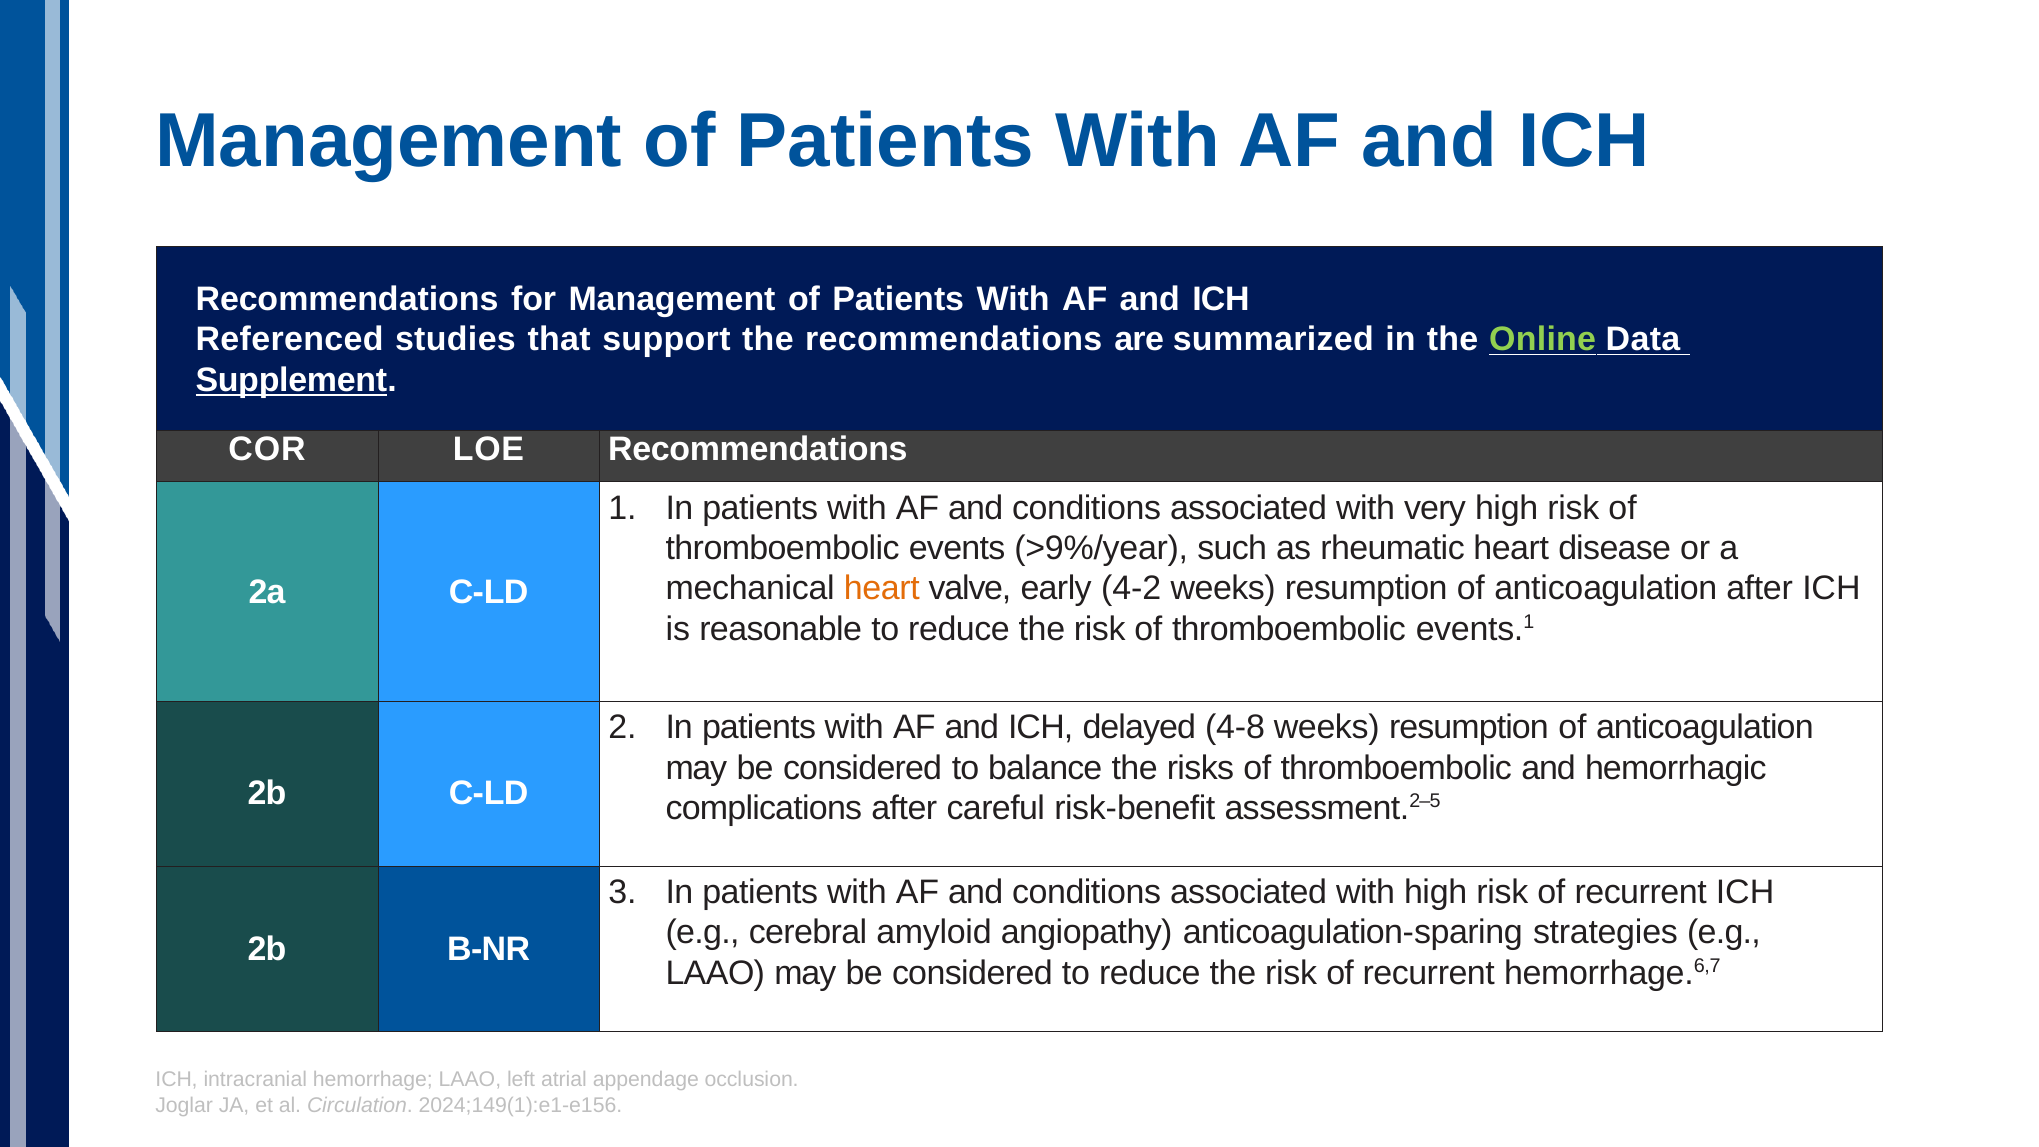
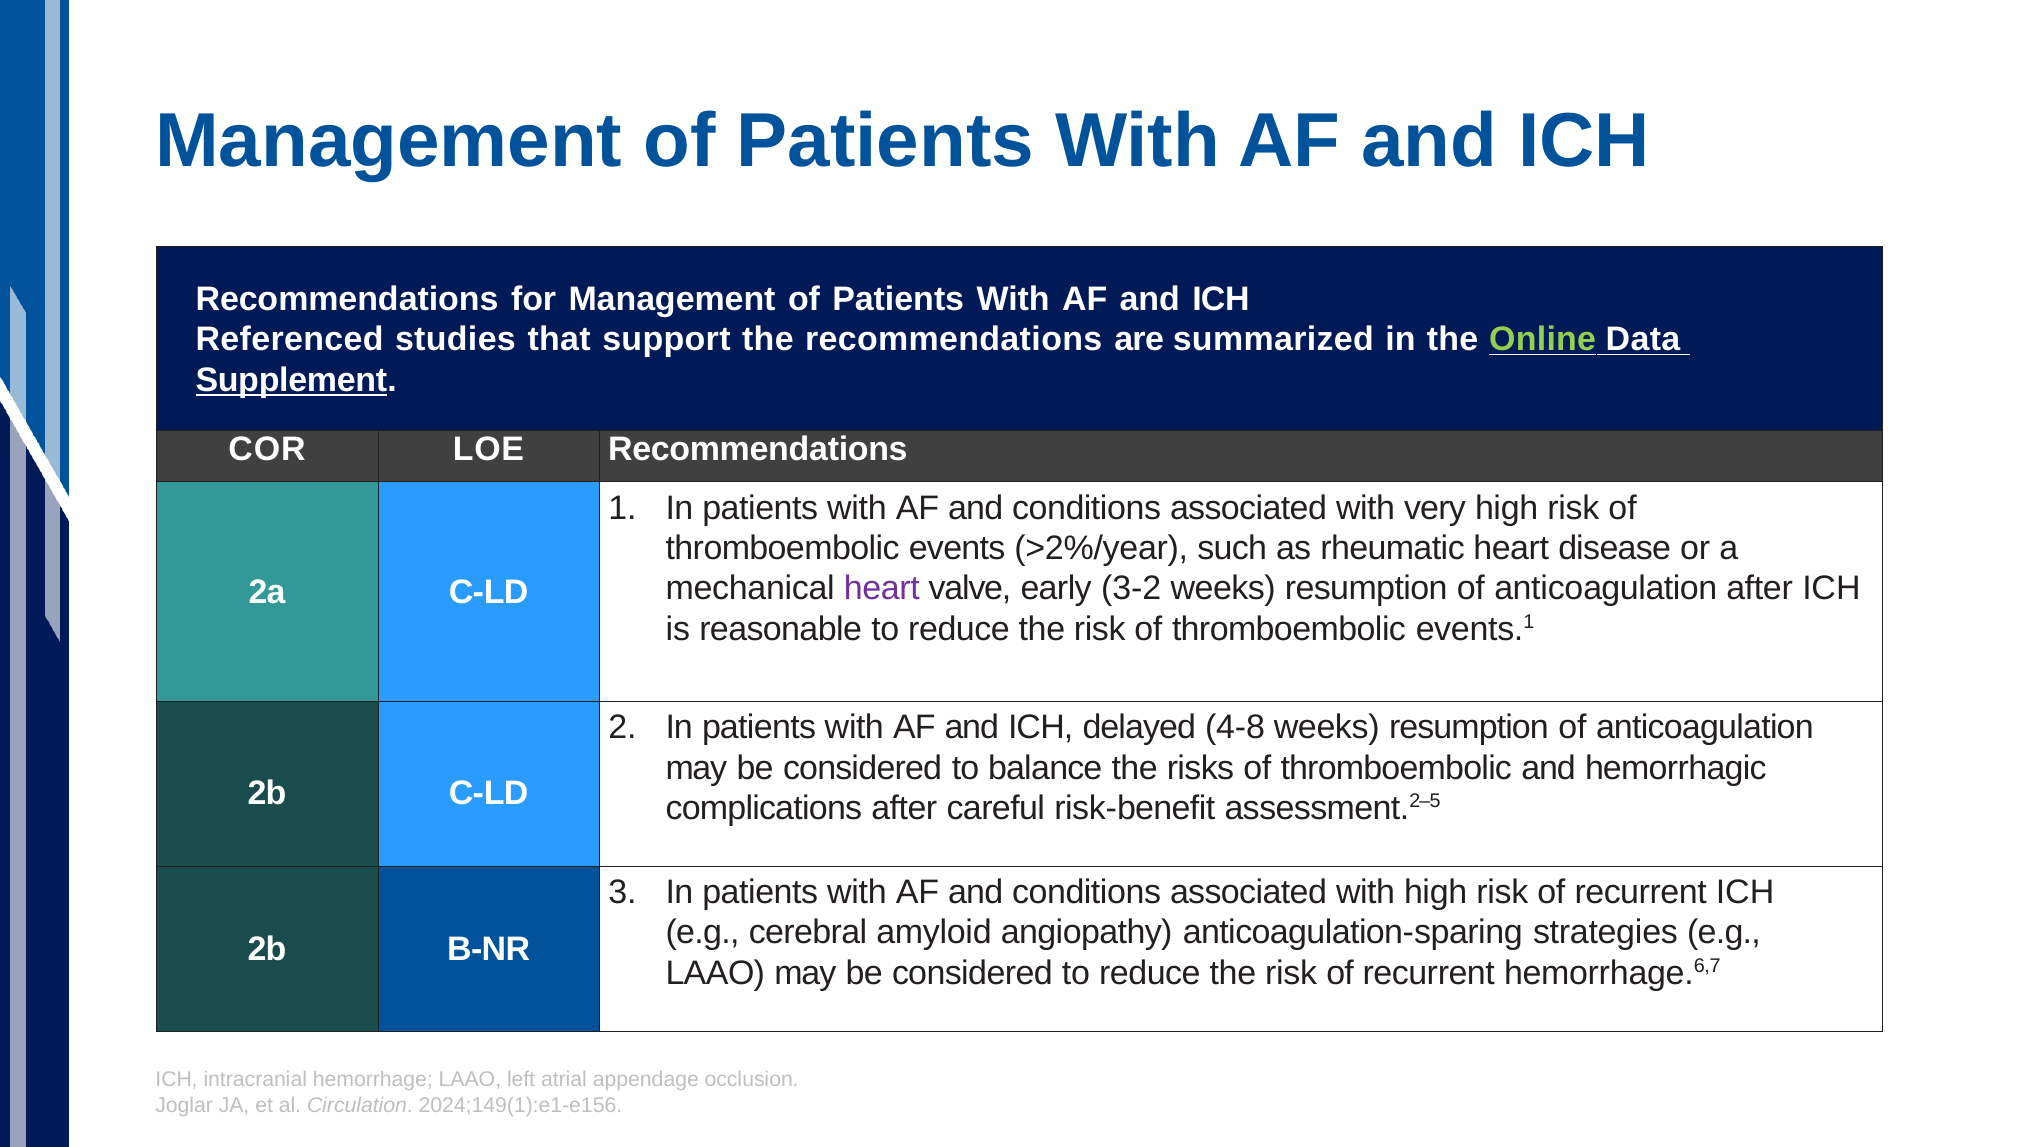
>9%/year: >9%/year -> >2%/year (1101, 548)
heart colour: orange -> purple (882, 589)
4-2: 4-2 -> 3-2 (1131, 589)
